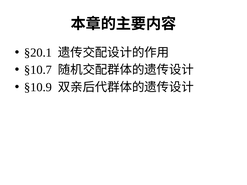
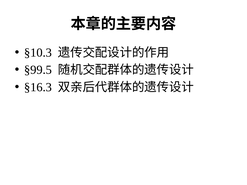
§20.1: §20.1 -> §10.3 (38, 53)
§10.7: §10.7 -> §99.5 (38, 70)
§10.9: §10.9 -> §16.3 (38, 87)
